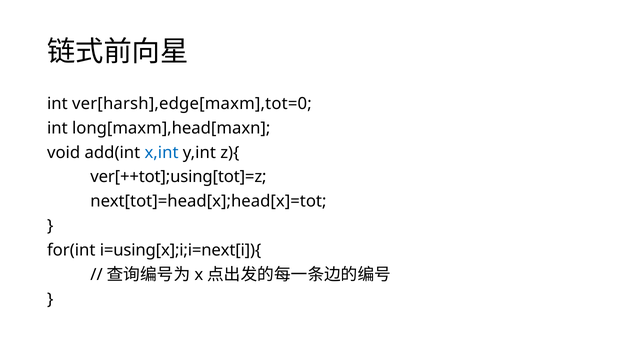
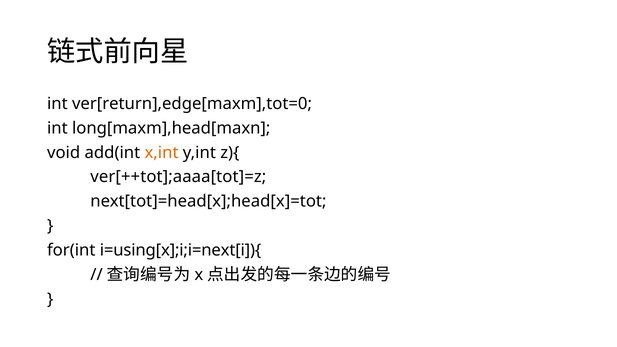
ver[harsh],edge[maxm],tot=0: ver[harsh],edge[maxm],tot=0 -> ver[return],edge[maxm],tot=0 (192, 104)
x,int colour: blue -> orange (162, 153)
ver[++tot];using[tot]=z: ver[++tot];using[tot]=z -> ver[++tot];aaaa[tot]=z (178, 177)
